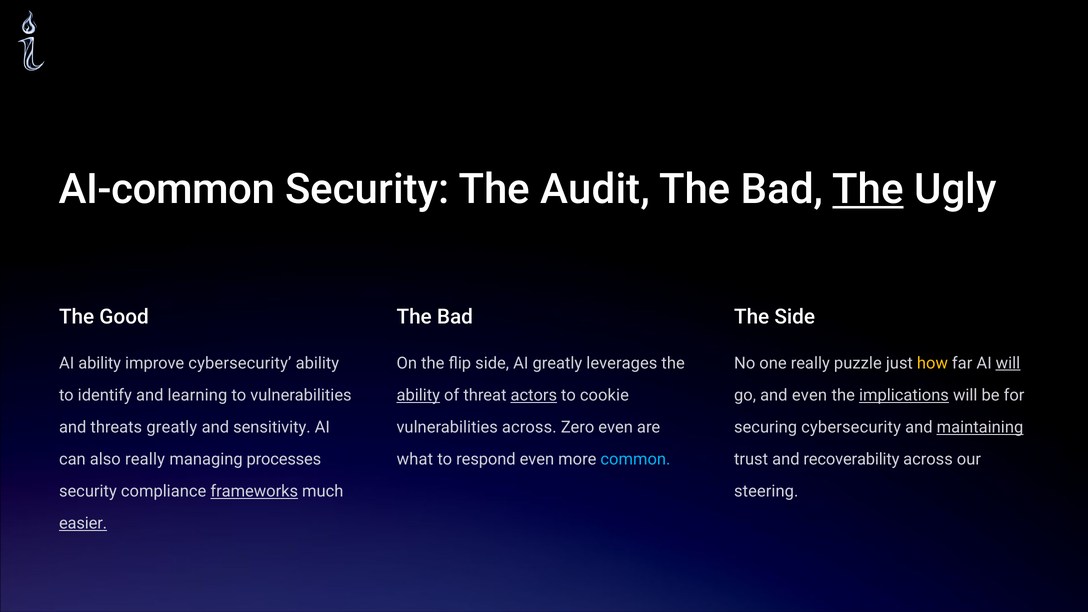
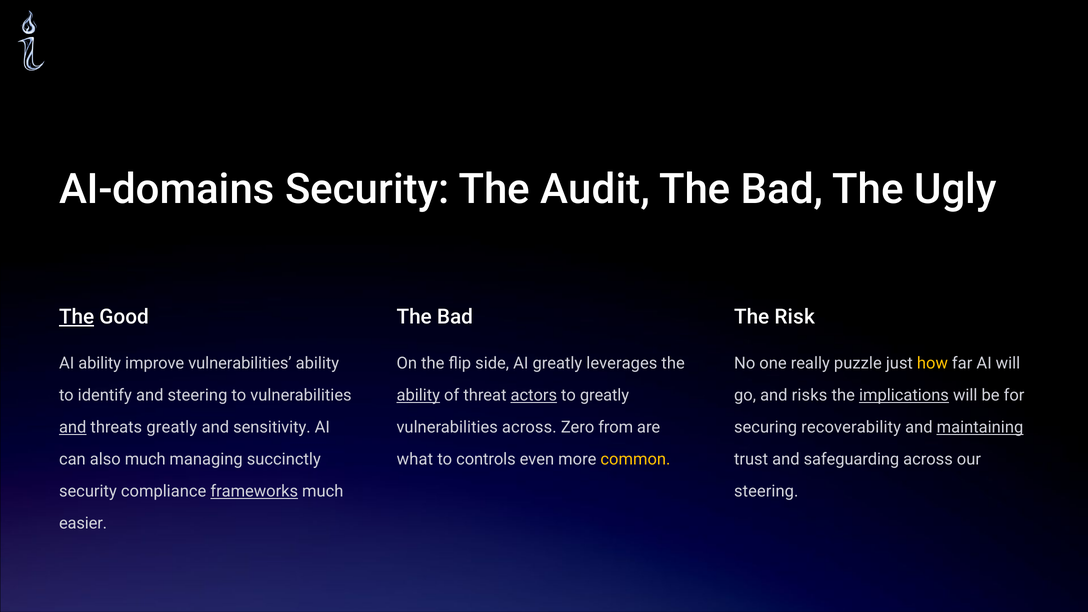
AI-common: AI-common -> AI-domains (167, 189)
The underline: present -> none (868, 189)
The underline: none -> present (77, 317)
The Side: Side -> Risk (795, 317)
improve cybersecurity: cybersecurity -> vulnerabilities (240, 363)
will underline: present -> none (1008, 363)
and learning: learning -> steering (197, 395)
to cookie: cookie -> greatly (604, 395)
and even: even -> risks (810, 395)
and underline: none -> present (73, 427)
Zero even: even -> from (616, 427)
securing cybersecurity: cybersecurity -> recoverability (851, 427)
also really: really -> much (145, 459)
processes: processes -> succinctly (284, 459)
respond: respond -> controls (486, 459)
common colour: light blue -> yellow (635, 459)
recoverability: recoverability -> safeguarding (851, 459)
easier underline: present -> none (83, 524)
